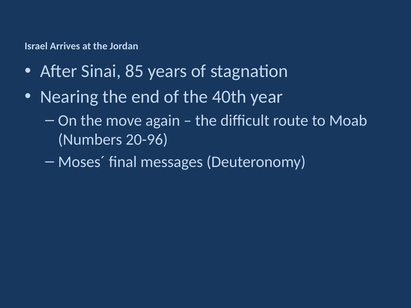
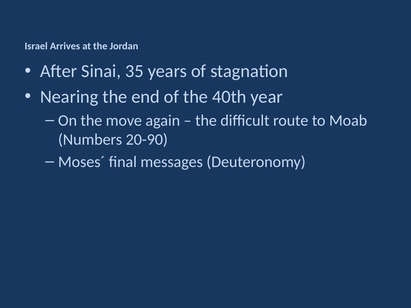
85: 85 -> 35 (134, 71)
20-96: 20-96 -> 20-90 (147, 140)
